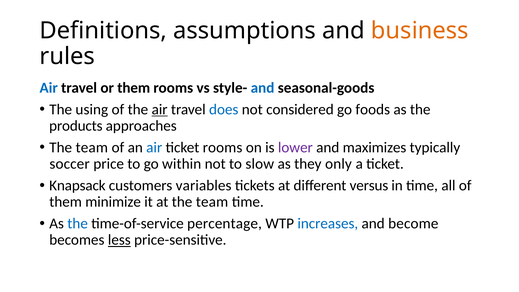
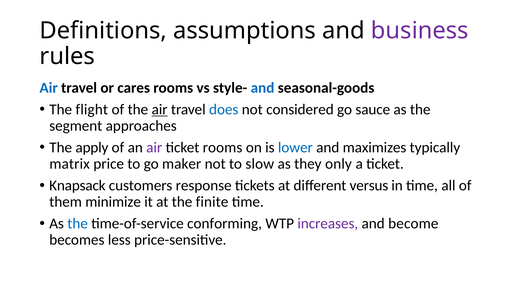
business colour: orange -> purple (420, 31)
or them: them -> cares (134, 88)
using: using -> flight (92, 109)
foods: foods -> sauce (373, 109)
products: products -> segment (76, 126)
team: team -> apply (92, 147)
air colour: blue -> purple (154, 147)
lower colour: purple -> blue (295, 147)
soccer: soccer -> matrix (70, 164)
within: within -> maker (182, 164)
variables: variables -> response (204, 186)
at the team: team -> finite (212, 202)
percentage: percentage -> conforming (225, 224)
increases colour: blue -> purple (328, 224)
less underline: present -> none (119, 240)
